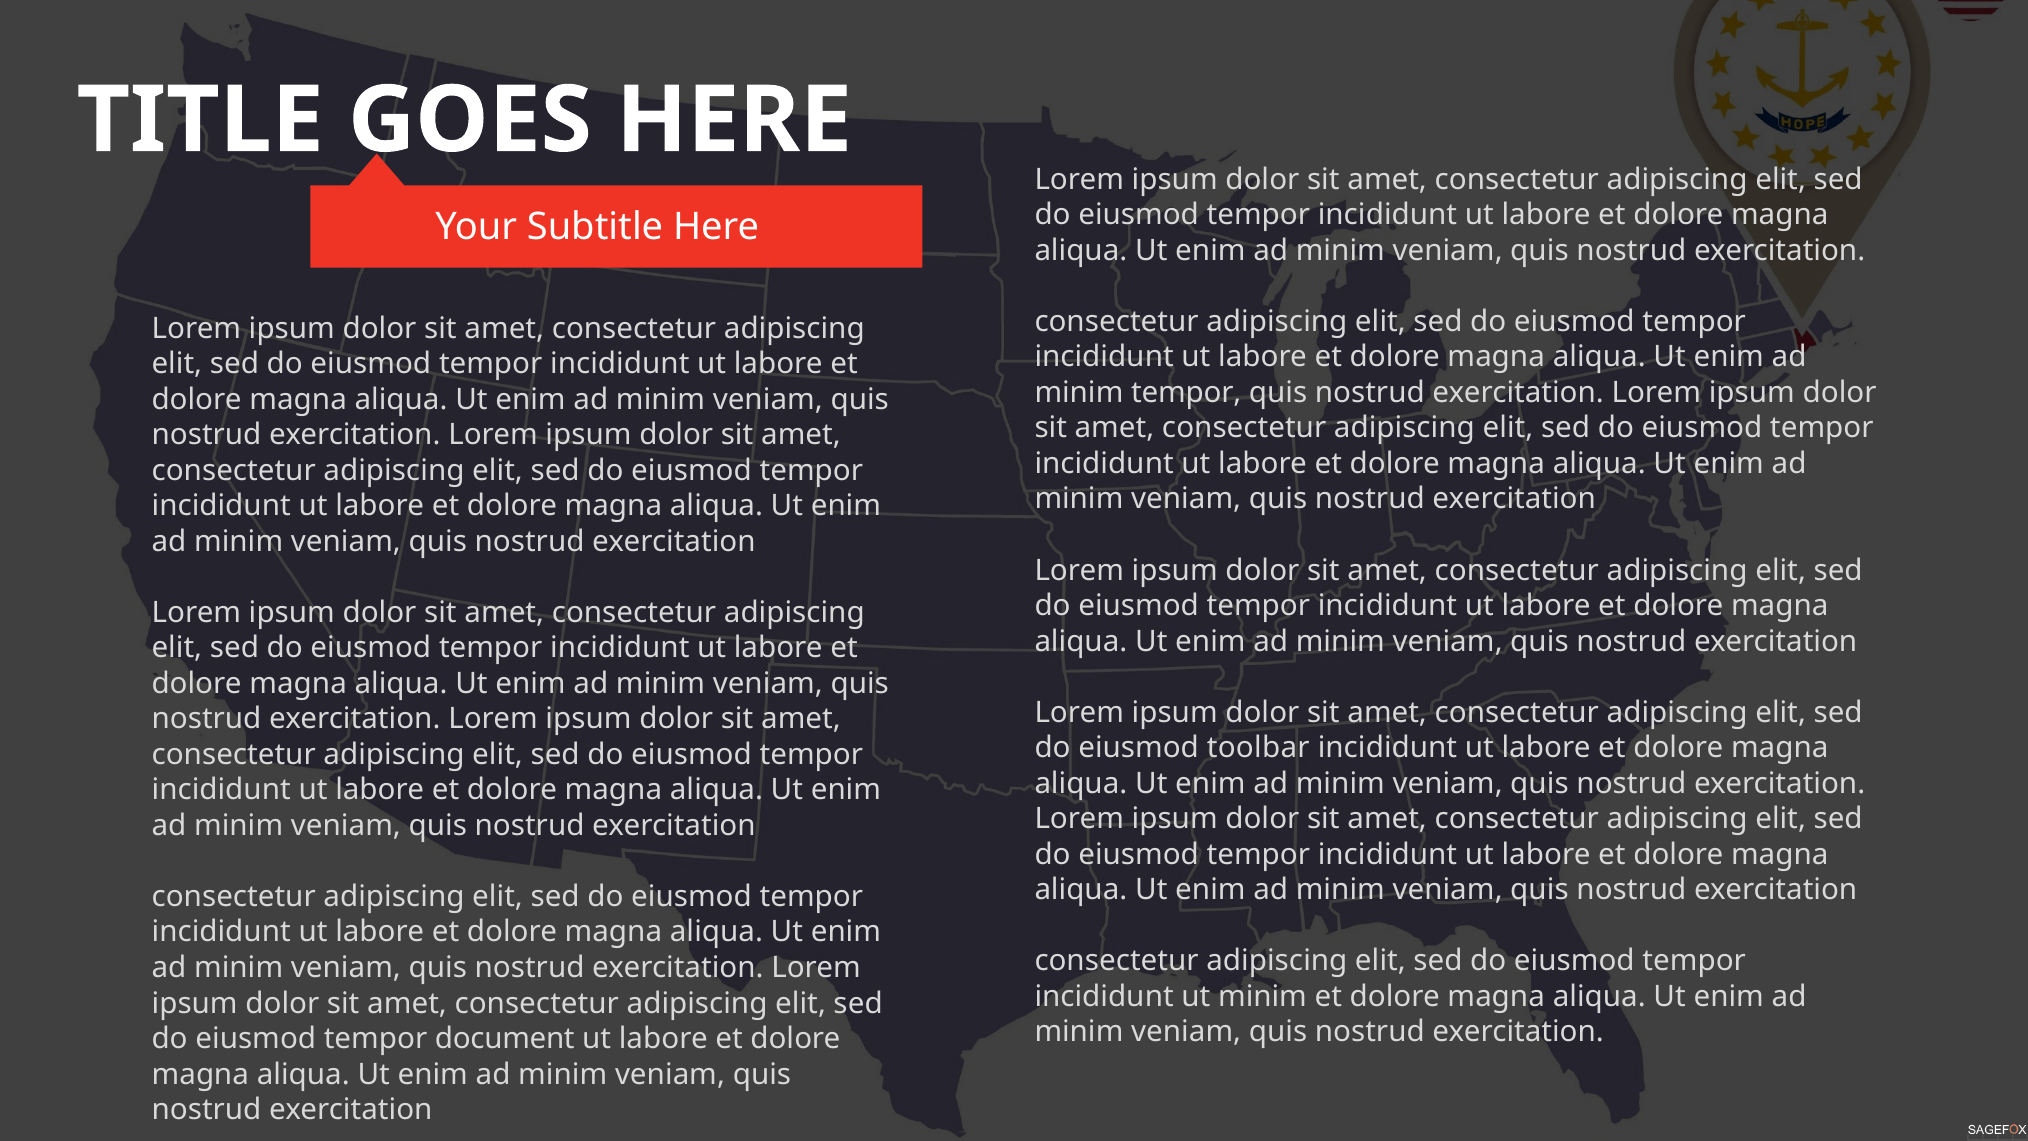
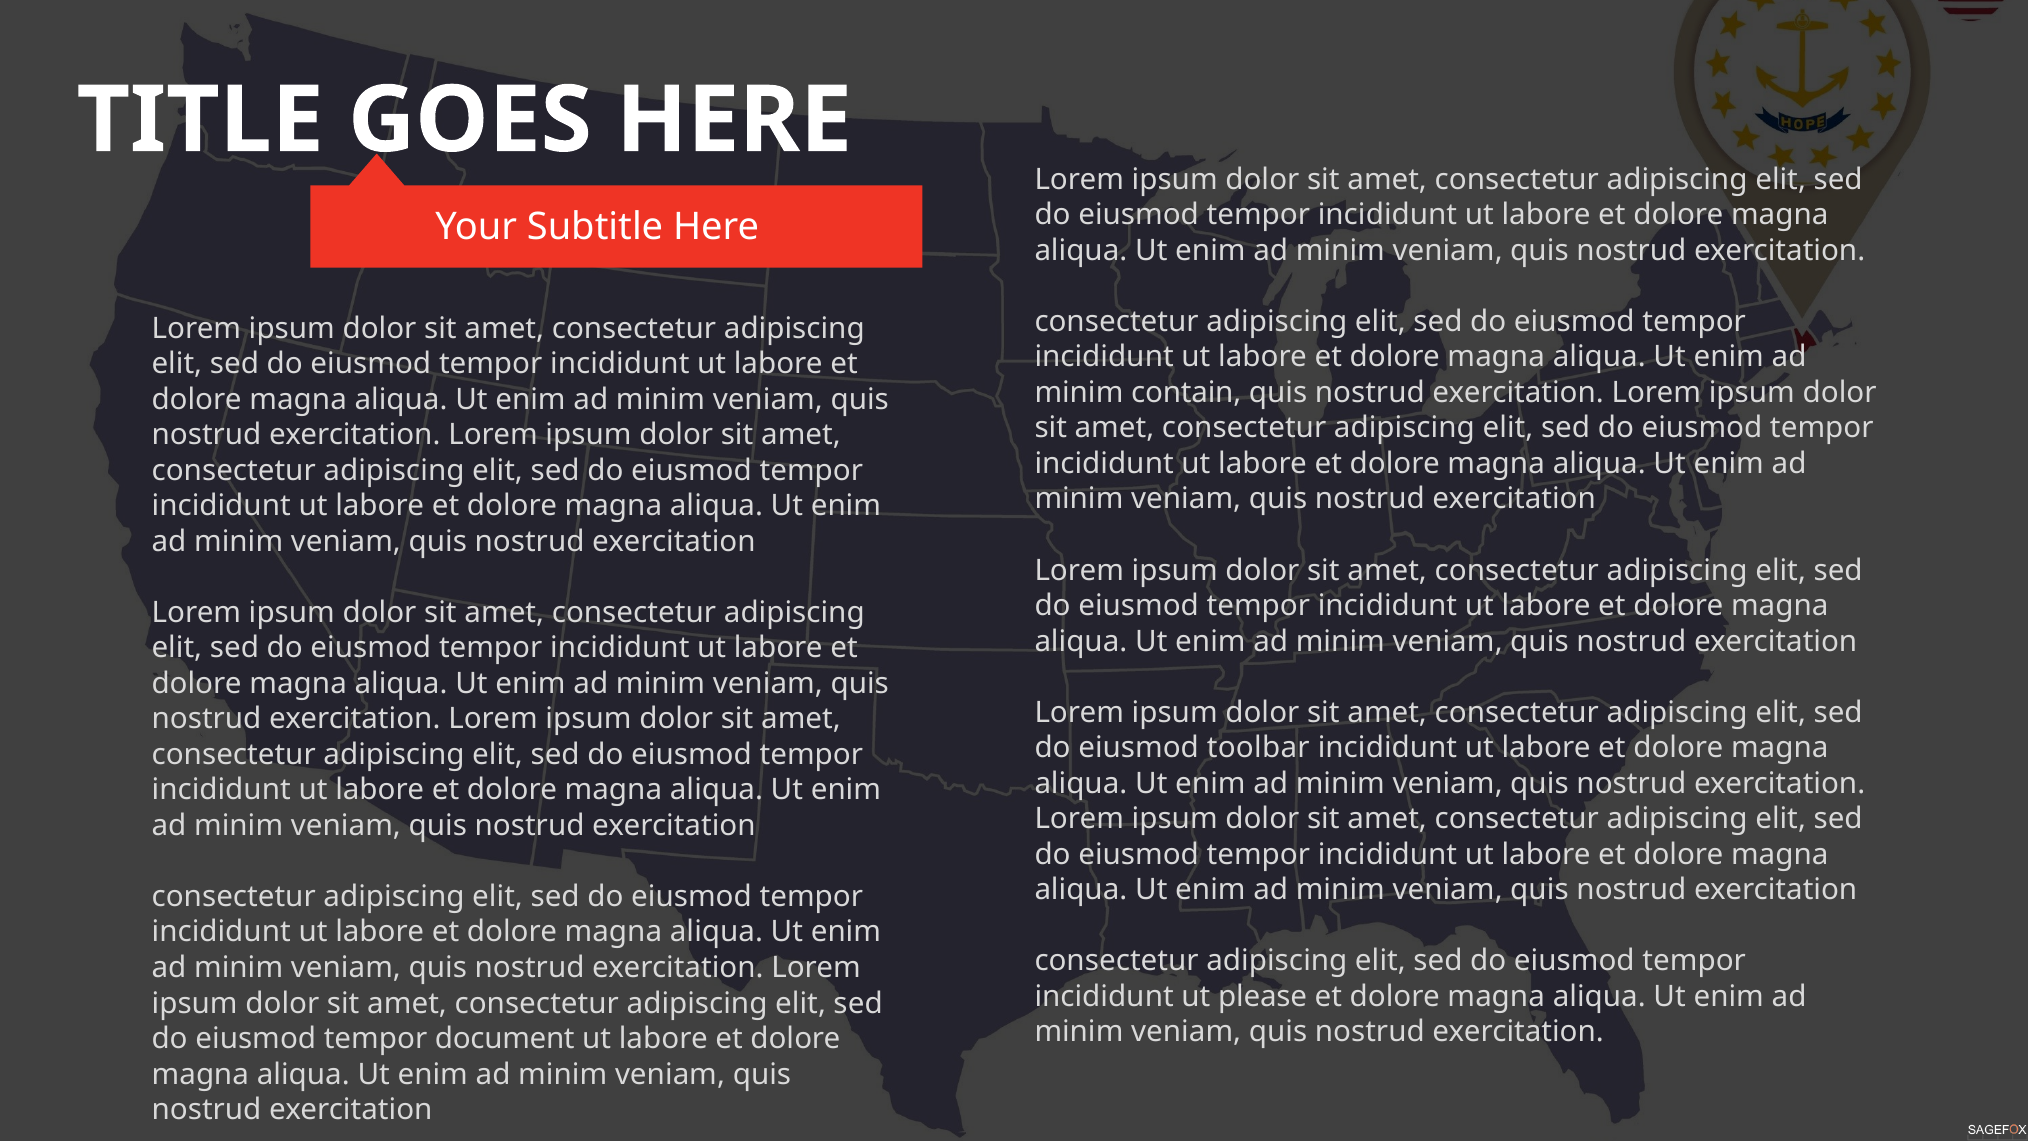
minim tempor: tempor -> contain (1186, 393)
ut minim: minim -> please (1263, 996)
